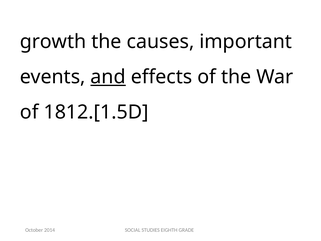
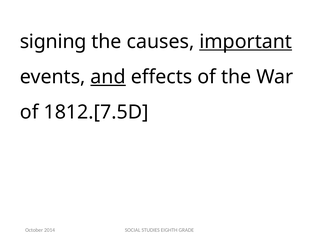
growth: growth -> signing (53, 42)
important underline: none -> present (246, 42)
1812.[1.5D: 1812.[1.5D -> 1812.[7.5D (96, 112)
